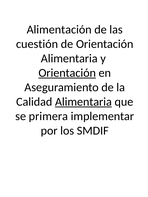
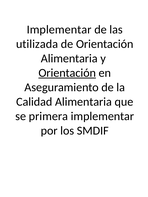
Alimentación: Alimentación -> Implementar (59, 30)
cuestión: cuestión -> utilizada (37, 44)
Alimentaria underline: present -> none (83, 102)
